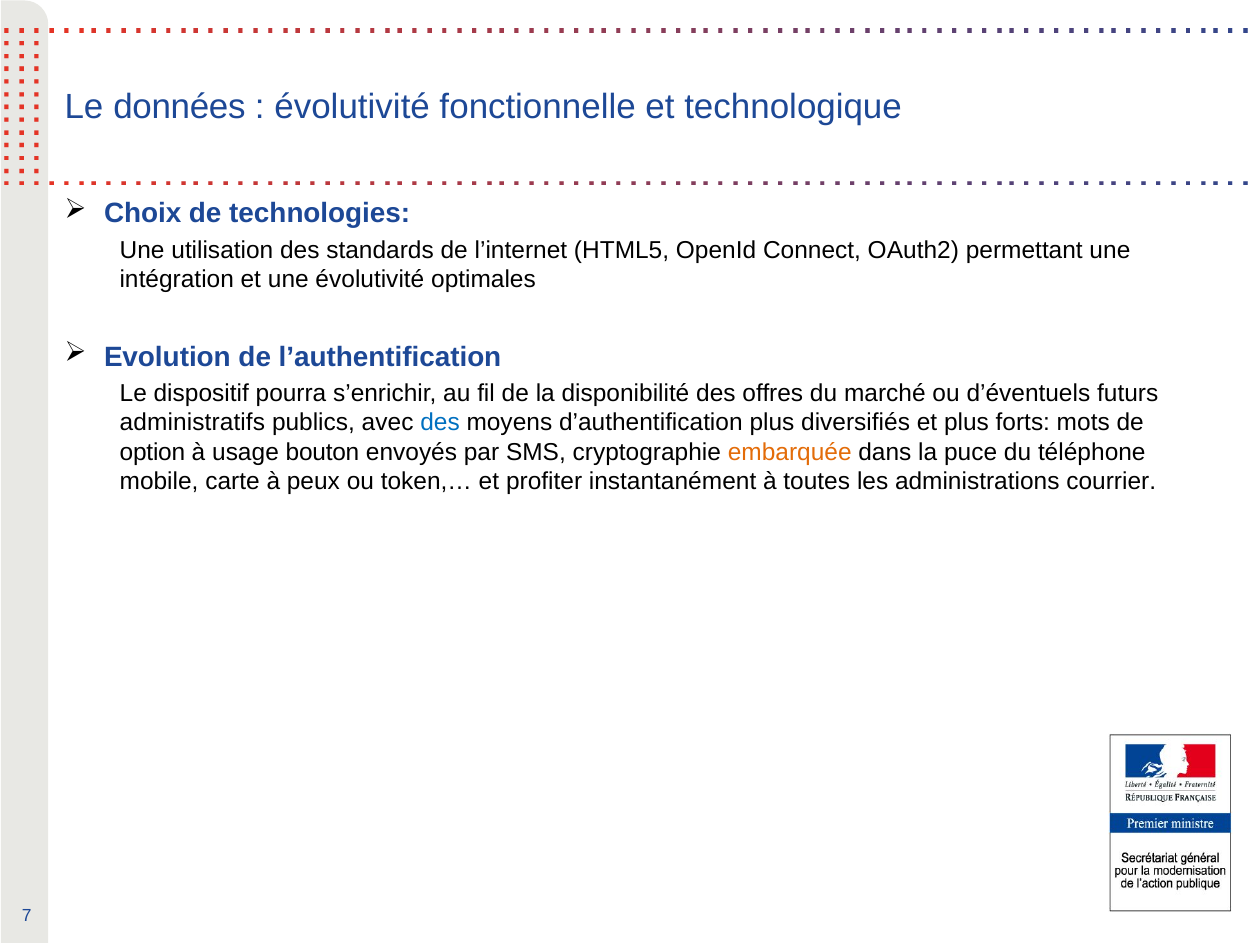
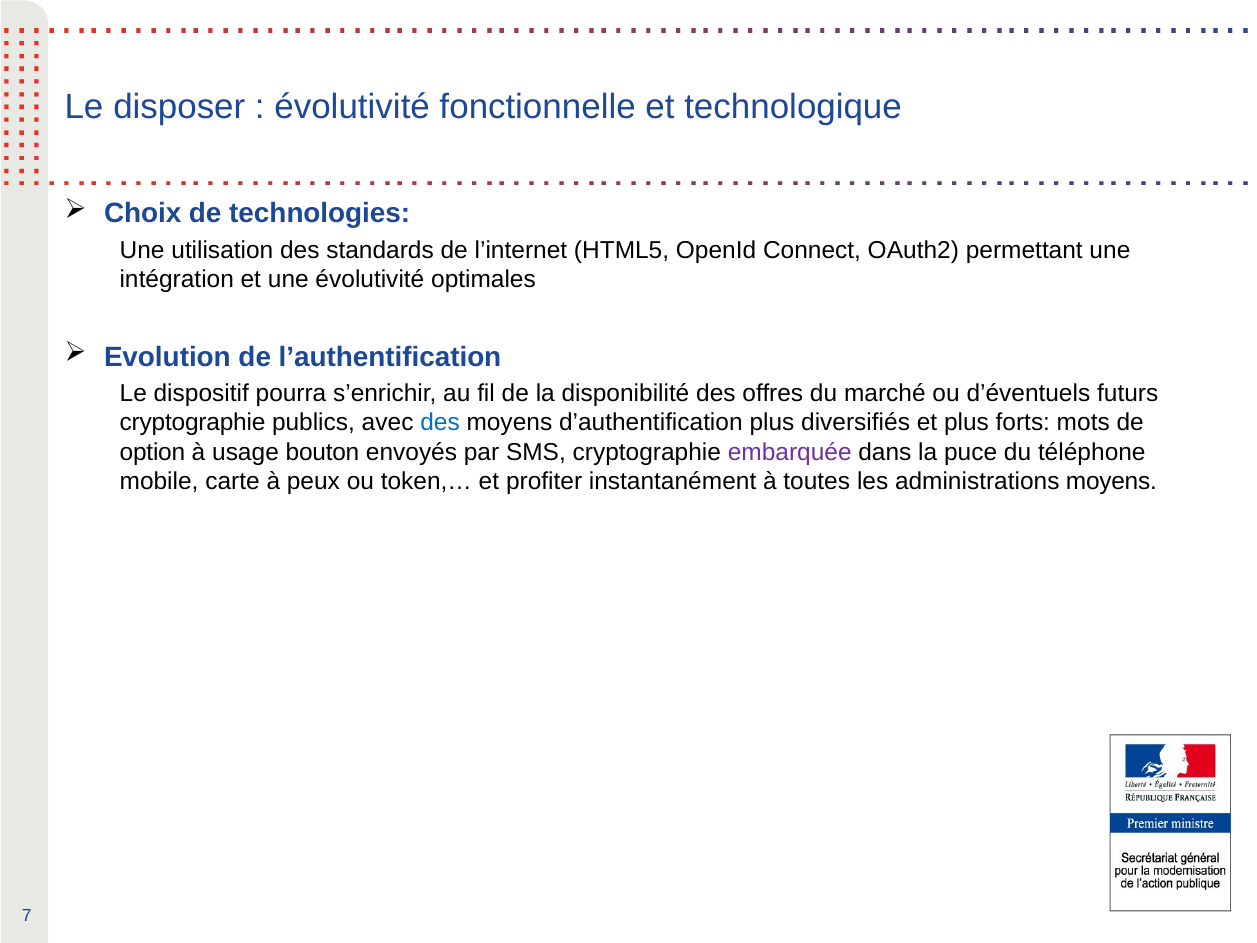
données: données -> disposer (179, 107)
administratifs: administratifs -> cryptographie (193, 423)
embarquée colour: orange -> purple (790, 452)
administrations courrier: courrier -> moyens (1111, 481)
